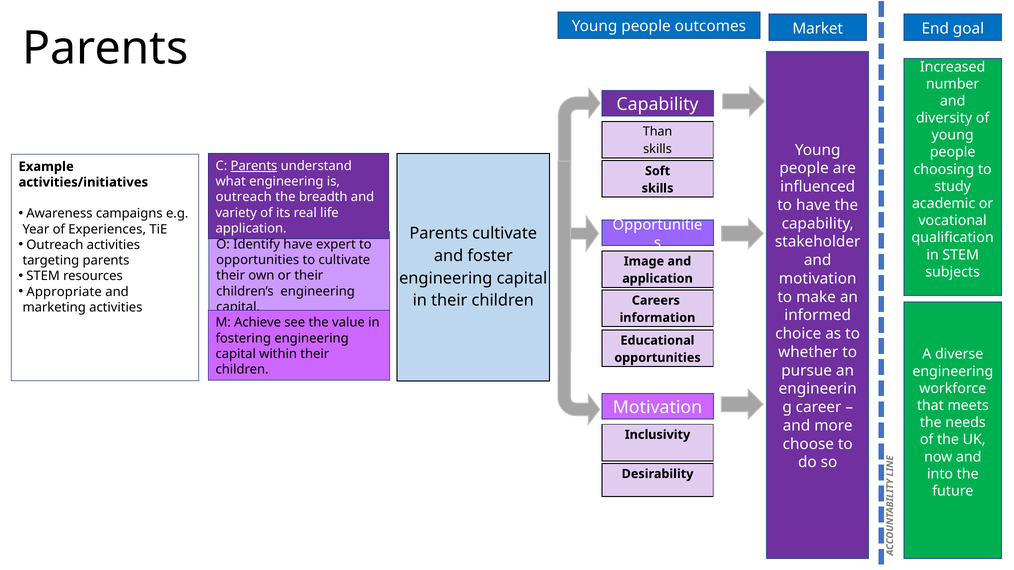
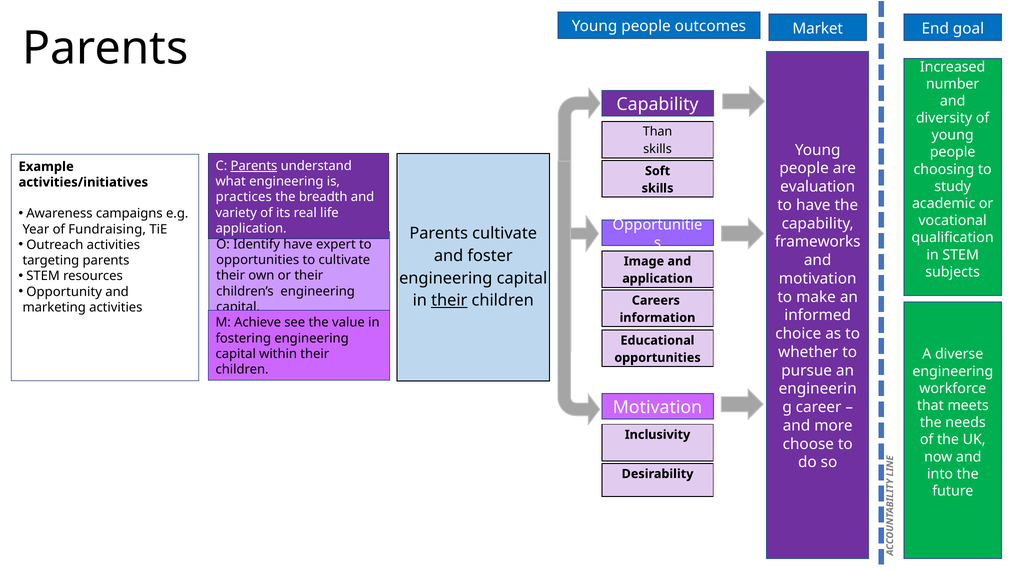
influenced: influenced -> evaluation (818, 187)
outreach: outreach -> practices (244, 197)
Experiences: Experiences -> Fundraising (107, 229)
stakeholder: stakeholder -> frameworks (818, 242)
Appropriate: Appropriate -> Opportunity (64, 292)
their underline: none -> present (449, 301)
